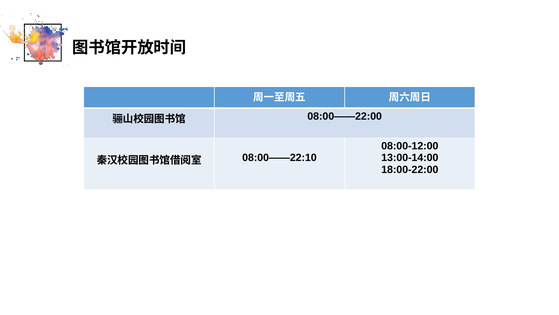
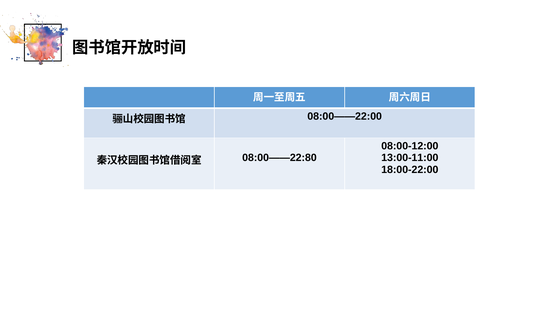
13:00-14:00: 13:00-14:00 -> 13:00-11:00 (410, 158)
08:00——22:10: 08:00——22:10 -> 08:00——22:80 (279, 158)
